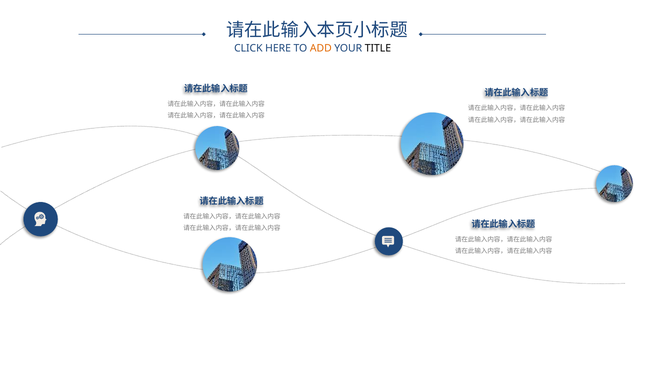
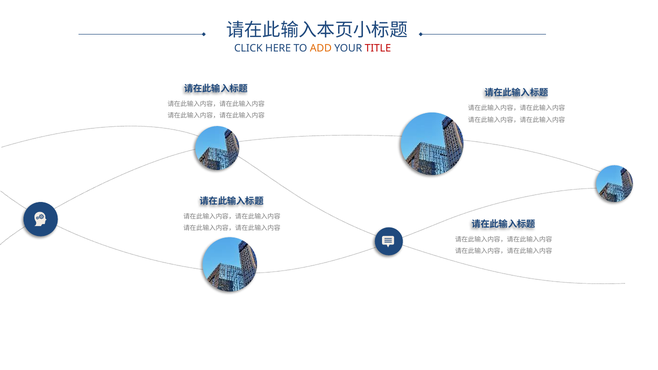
TITLE colour: black -> red (378, 48)
